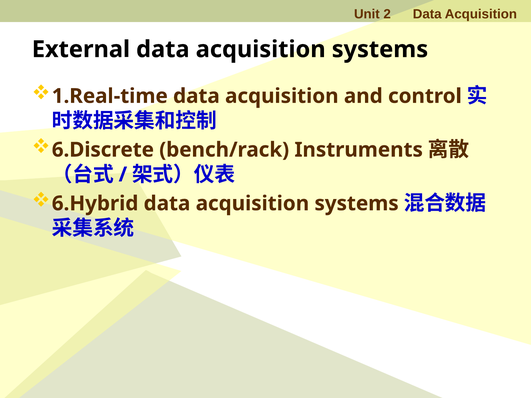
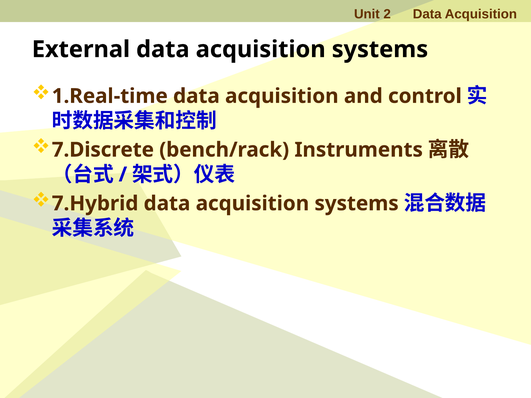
6.Discrete: 6.Discrete -> 7.Discrete (103, 150)
6.Hybrid: 6.Hybrid -> 7.Hybrid (95, 204)
